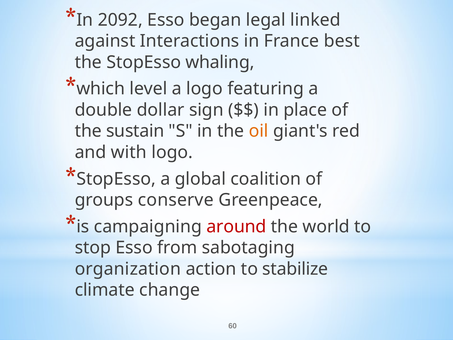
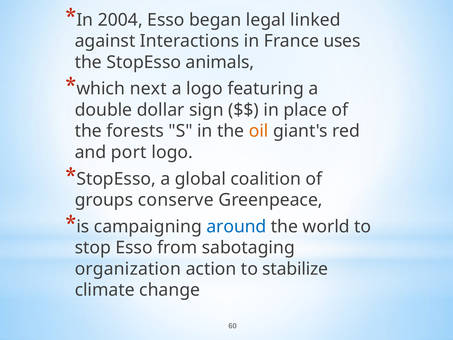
2092: 2092 -> 2004 (120, 20)
best: best -> uses (342, 41)
whaling: whaling -> animals (220, 62)
level: level -> next (148, 89)
sustain: sustain -> forests (135, 131)
with: with -> port (129, 152)
around colour: red -> blue (236, 226)
